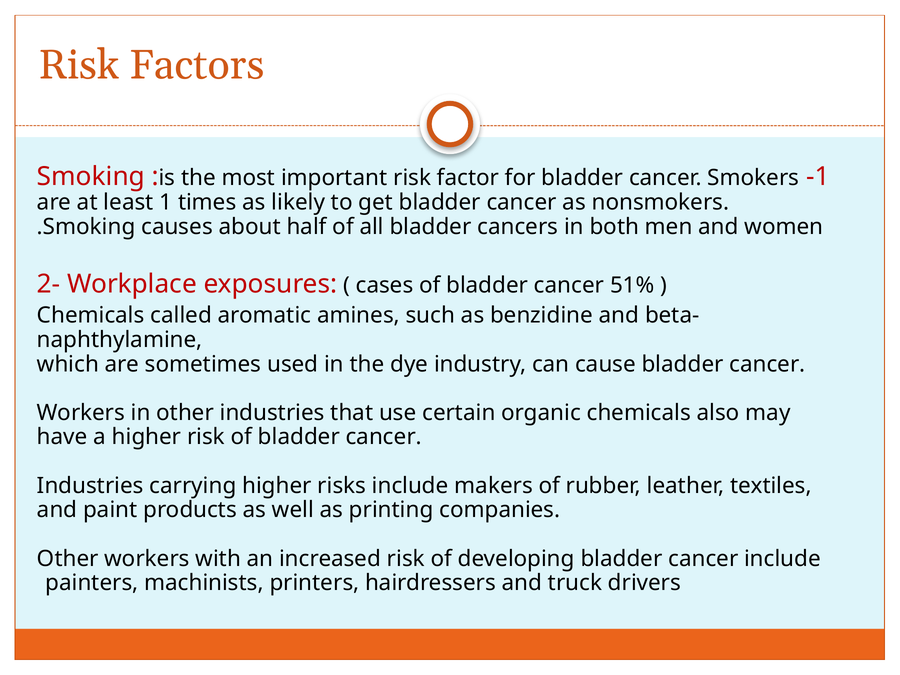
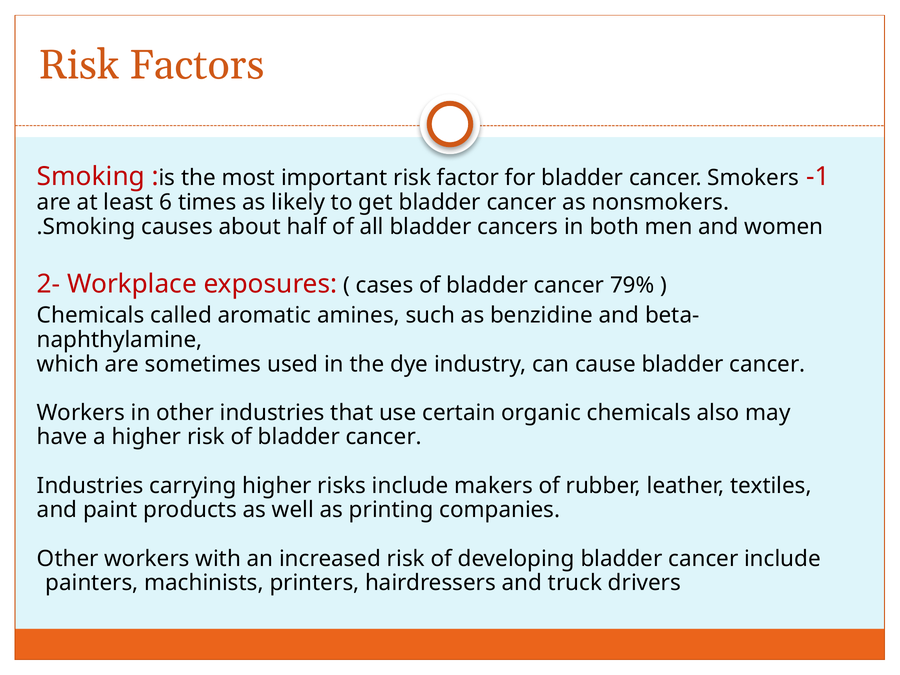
least 1: 1 -> 6 (166, 203)
51%: 51% -> 79% (632, 286)
